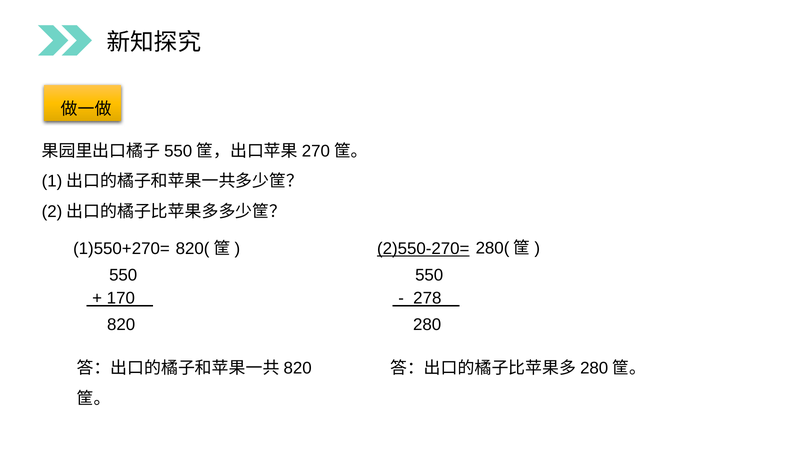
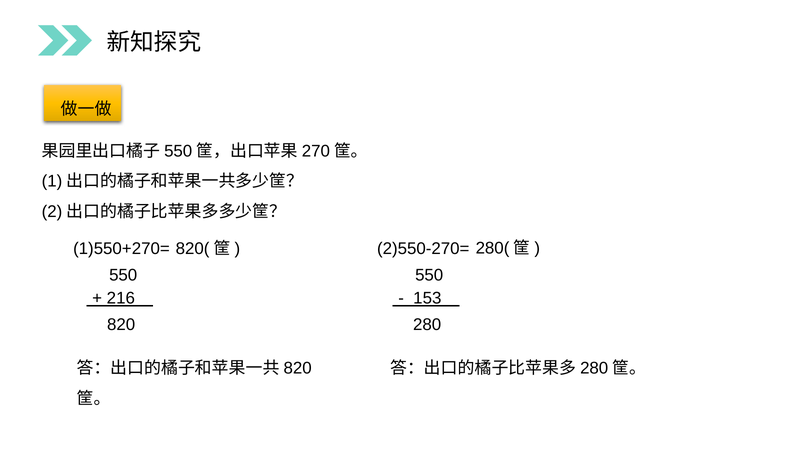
2)550-270= underline: present -> none (423, 249)
170: 170 -> 216 (121, 299)
278: 278 -> 153 (427, 299)
